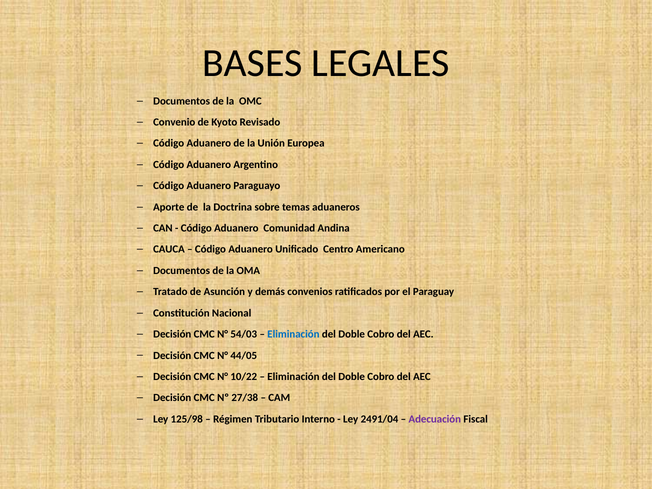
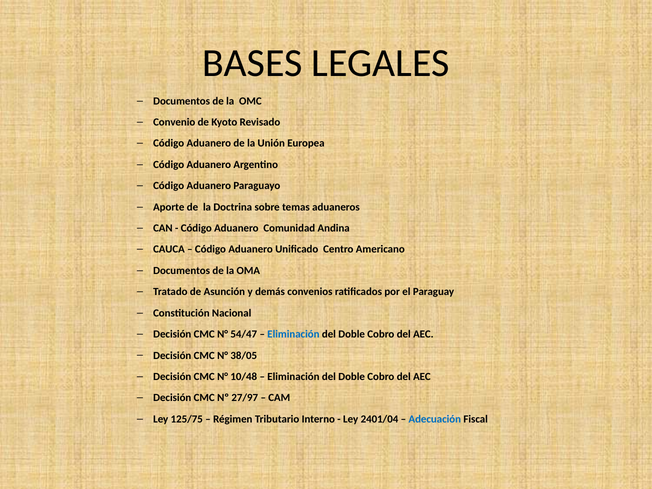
54/03: 54/03 -> 54/47 (244, 334)
44/05: 44/05 -> 38/05 (244, 355)
10/22: 10/22 -> 10/48 (244, 377)
27/38: 27/38 -> 27/97 (245, 398)
125/98: 125/98 -> 125/75 (187, 419)
2491/04: 2491/04 -> 2401/04 (379, 419)
Adecuación colour: purple -> blue (435, 419)
